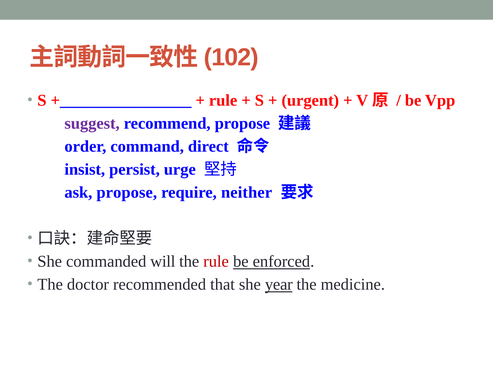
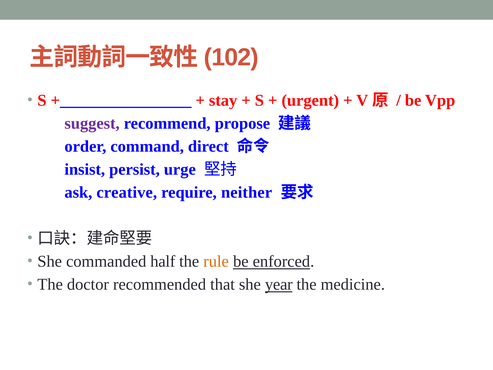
rule: rule -> stay (223, 100)
ask propose: propose -> creative (127, 192)
will: will -> half (163, 261)
rule colour: red -> orange (216, 261)
